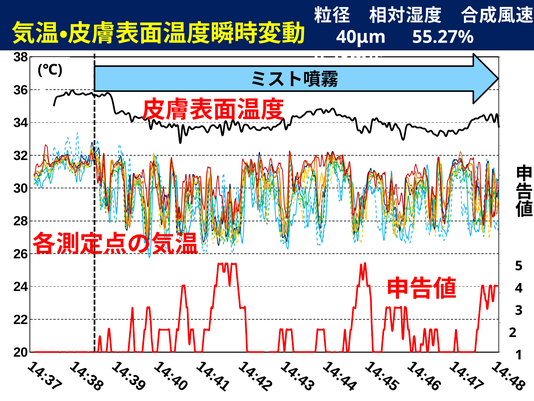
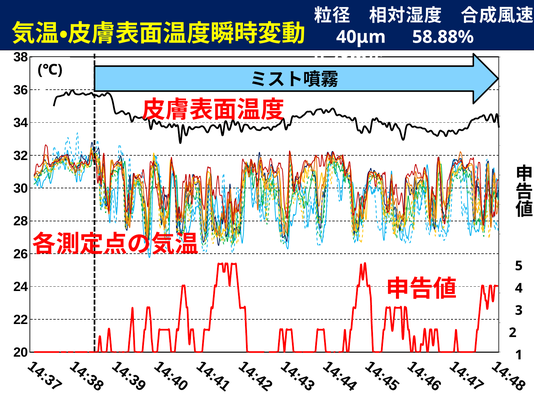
55.27%: 55.27% -> 58.88% (443, 37)
